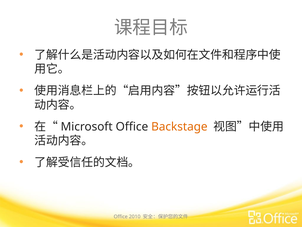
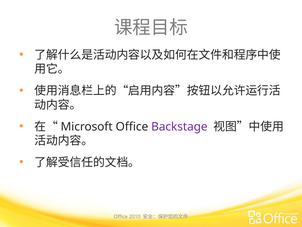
Backstage colour: orange -> purple (179, 126)
